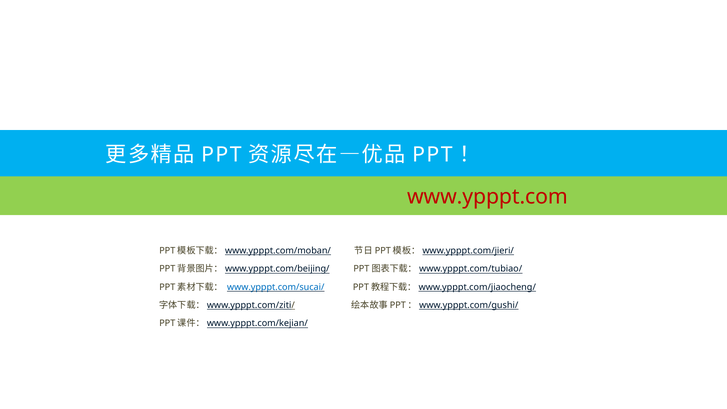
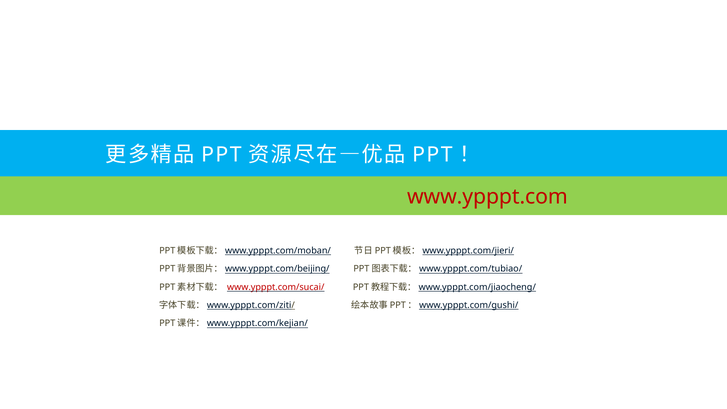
www.ypppt.com/sucai/ colour: blue -> red (276, 287)
